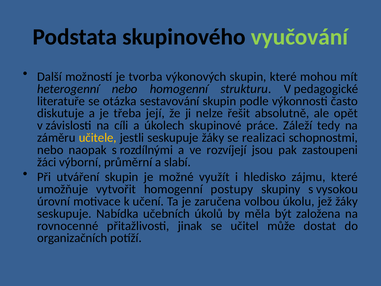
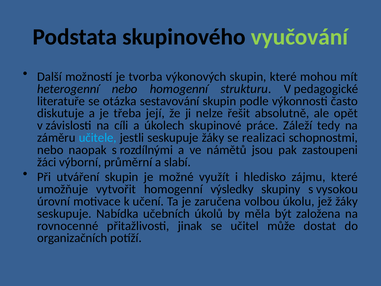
učitele colour: yellow -> light blue (98, 138)
rozvíjejí: rozvíjejí -> námětů (227, 150)
postupy: postupy -> výsledky (232, 189)
